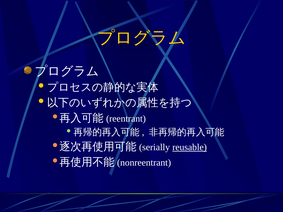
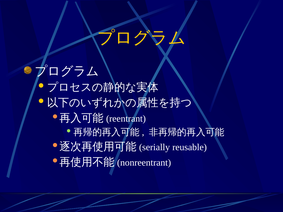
reusable underline: present -> none (190, 147)
